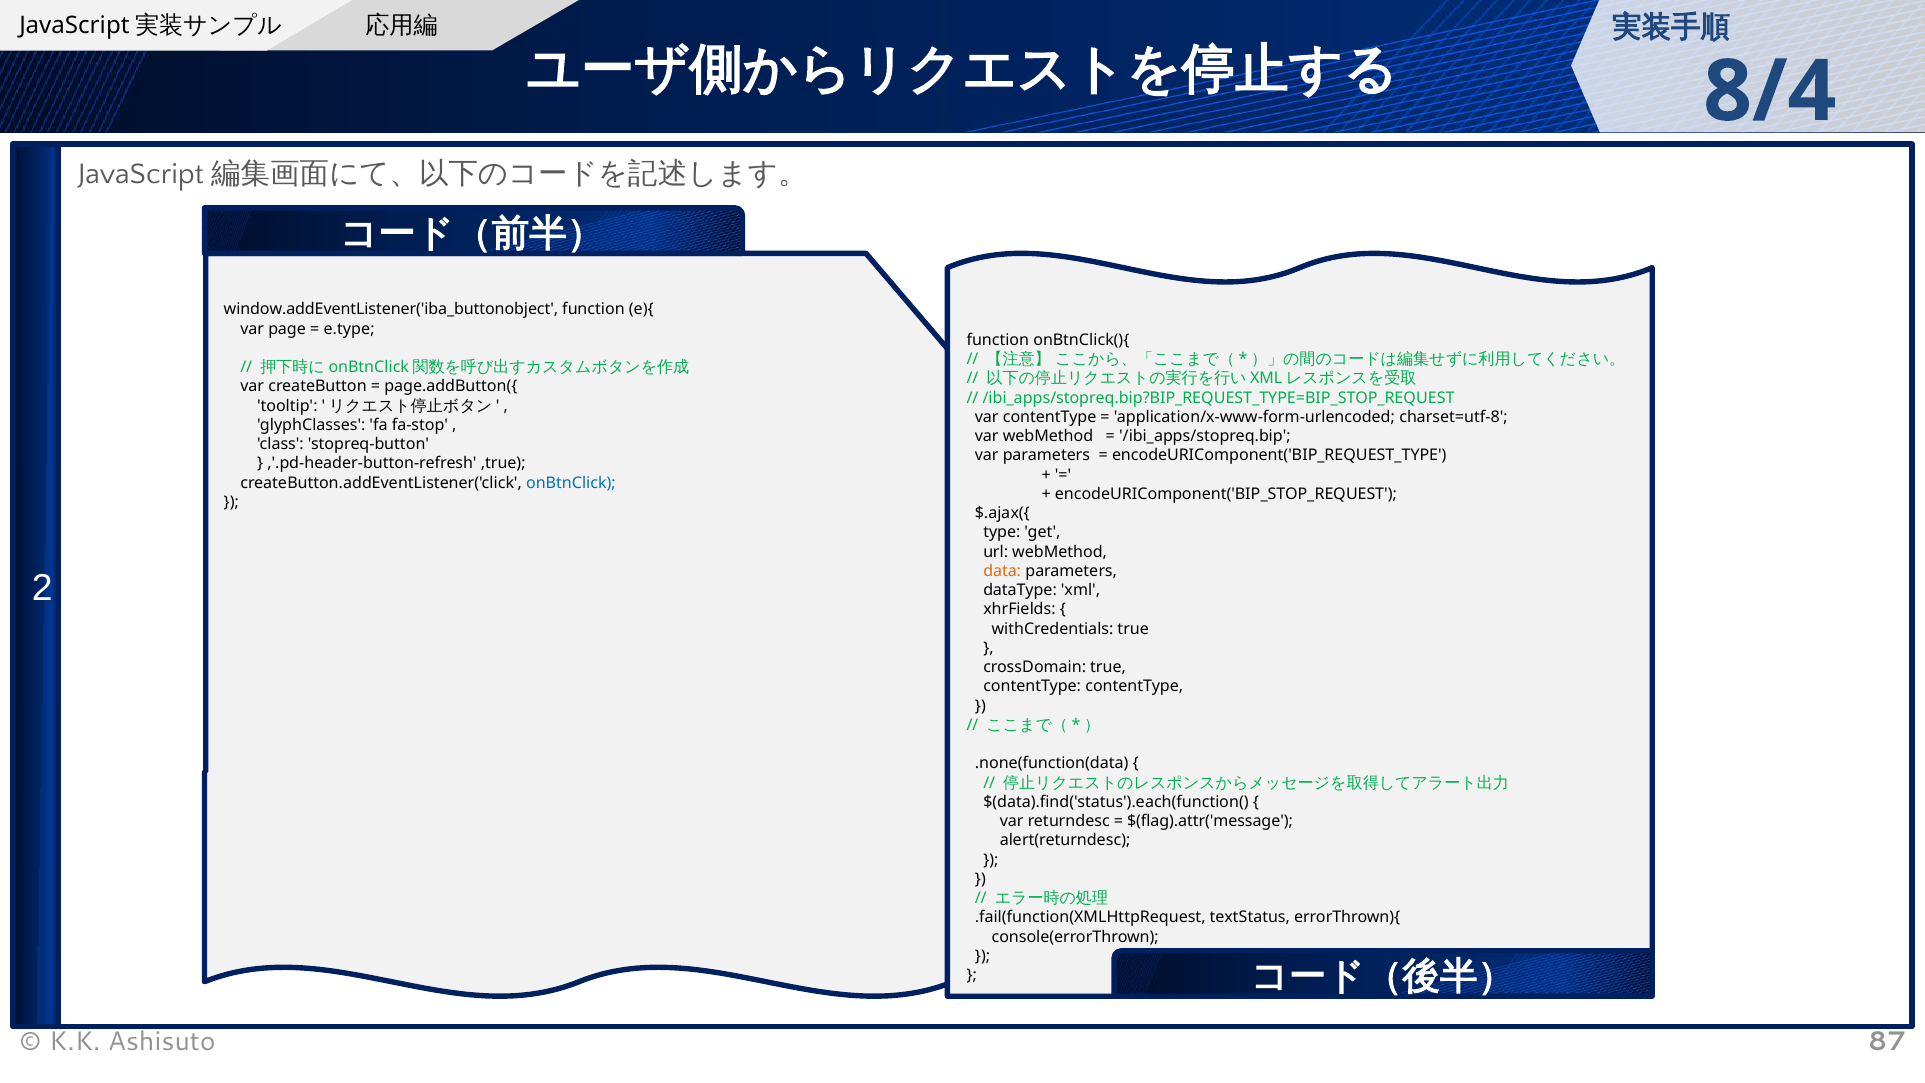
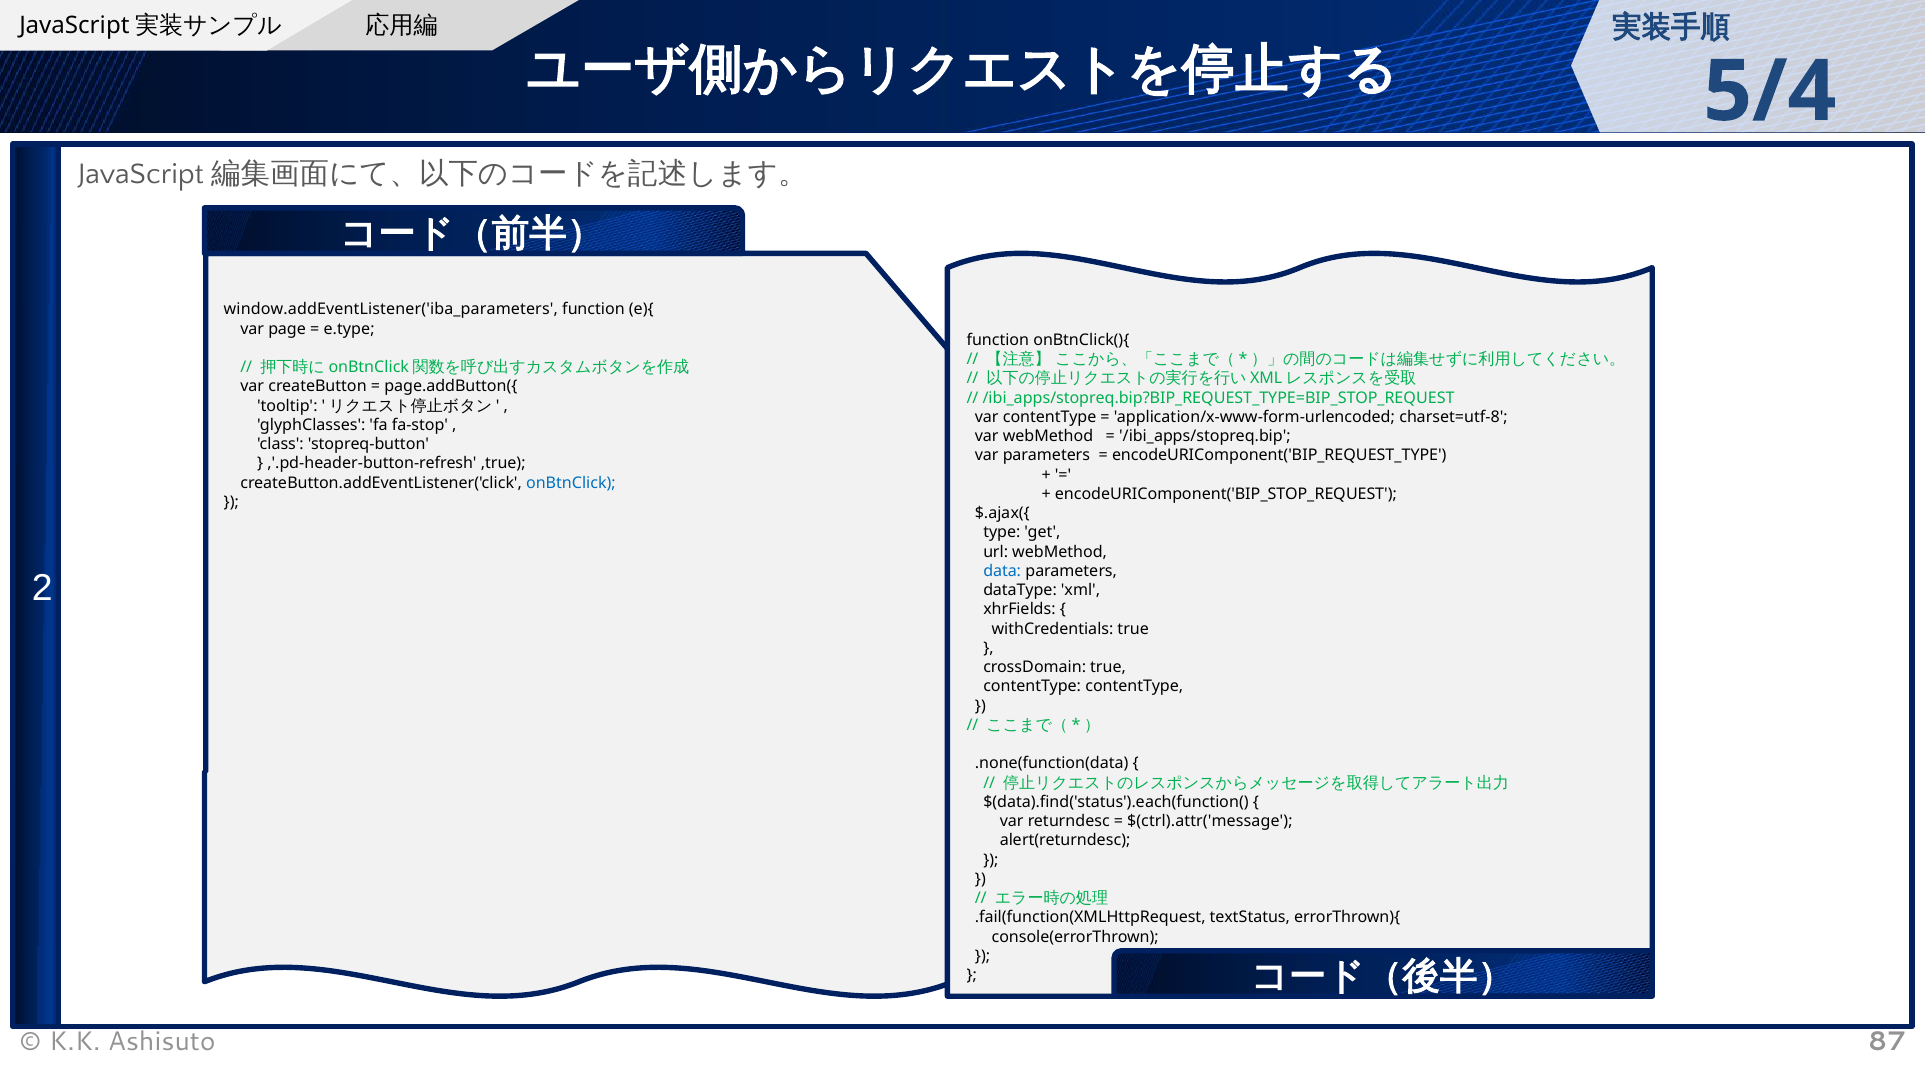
8/4: 8/4 -> 5/4 (1770, 92)
window.addEventListener('iba_buttonobject: window.addEventListener('iba_buttonobject -> window.addEventListener('iba_parameters (391, 310)
data colour: orange -> blue (1002, 571)
$(flag).attr('message: $(flag).attr('message -> $(ctrl).attr('message (1210, 821)
